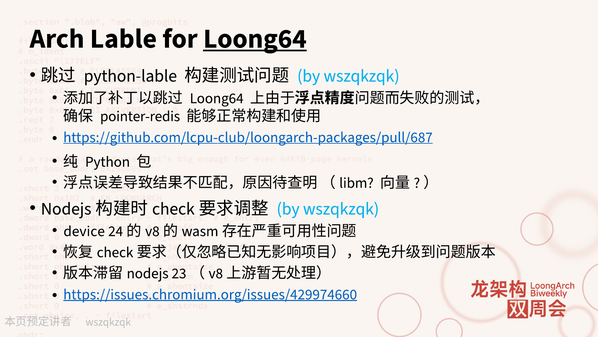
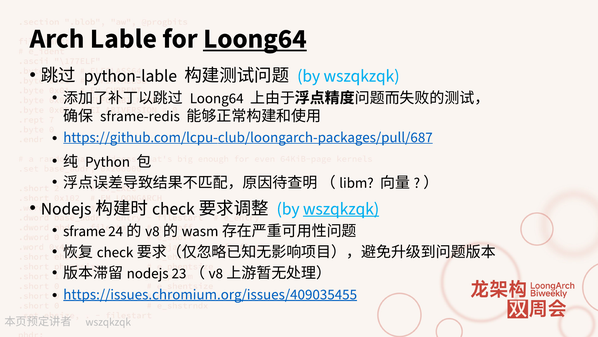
pointer-redis: pointer-redis -> sframe-redis (140, 116)
wszqkzqk underline: none -> present (341, 208)
device: device -> sframe (84, 231)
https://issues.chromium.org/issues/429974660: https://issues.chromium.org/issues/429974660 -> https://issues.chromium.org/issues/409035455 (210, 294)
